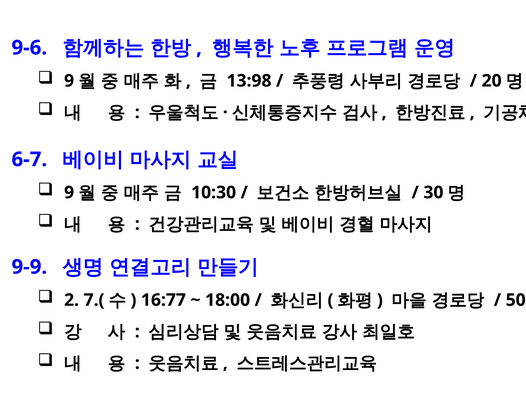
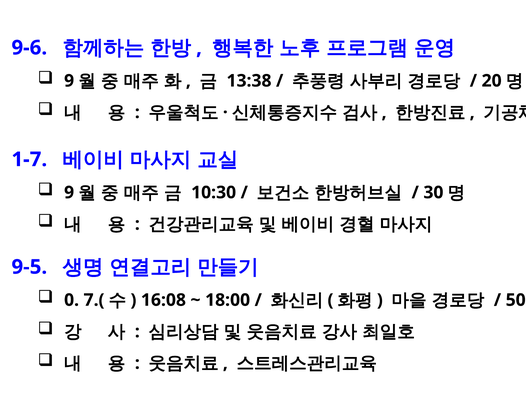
13:98: 13:98 -> 13:38 (249, 81)
6-7: 6-7 -> 1-7 (29, 160)
9-9: 9-9 -> 9-5 (29, 267)
2: 2 -> 0 (72, 300)
16:77: 16:77 -> 16:08 (163, 300)
